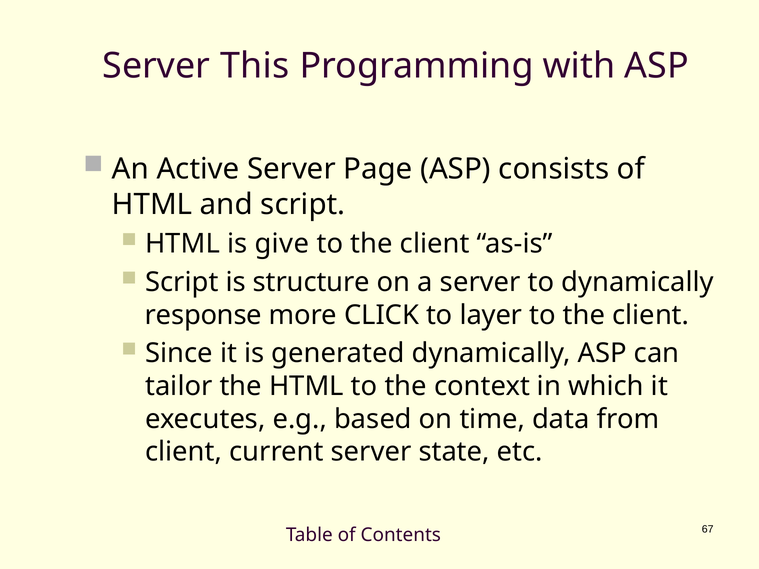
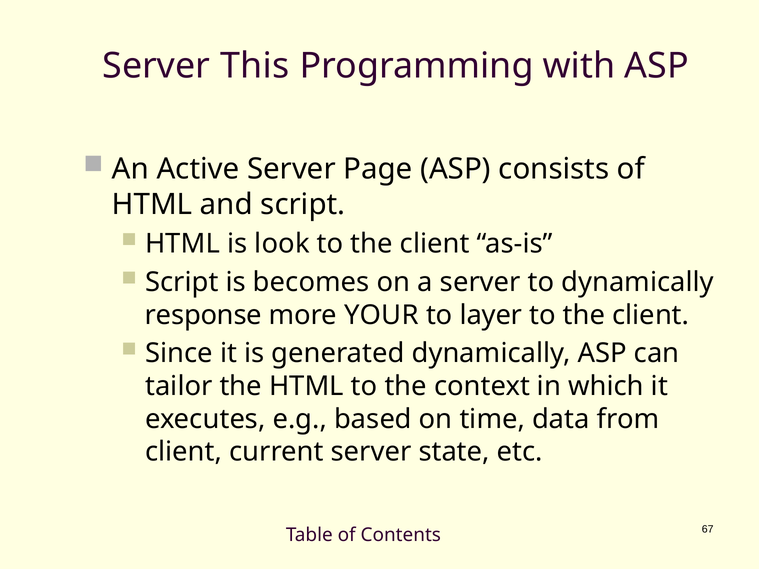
give: give -> look (282, 244)
structure: structure -> becomes (311, 282)
CLICK: CLICK -> YOUR (381, 315)
